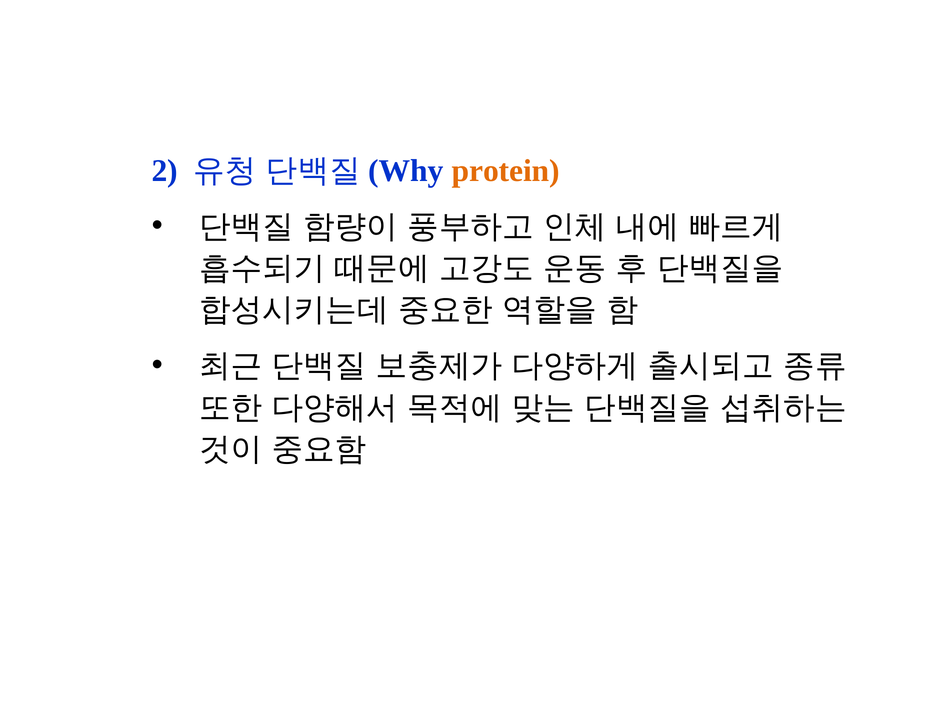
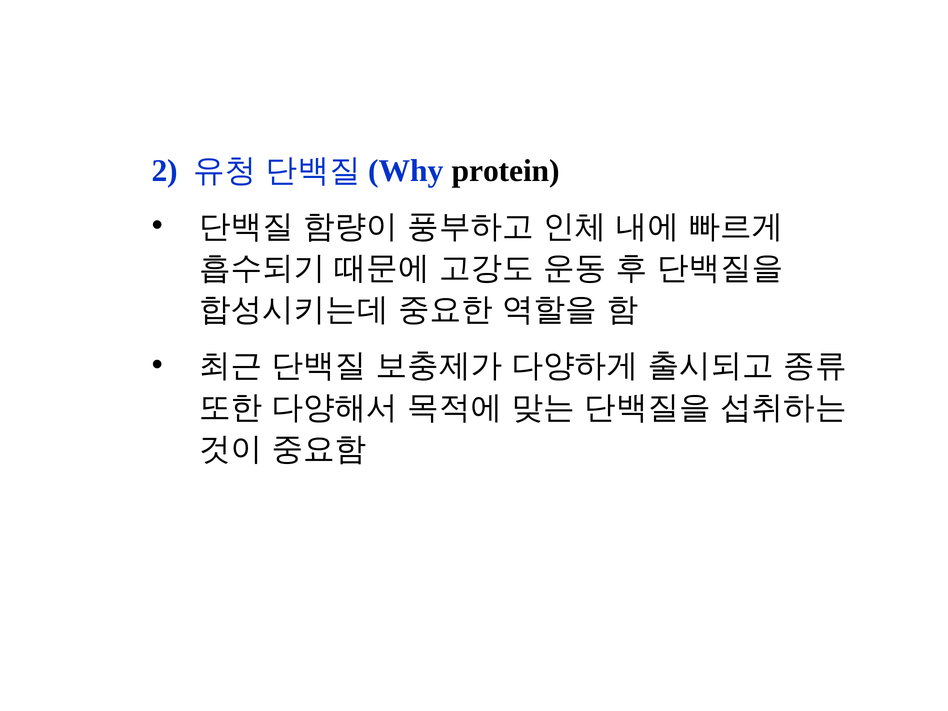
protein colour: orange -> black (506, 171)
